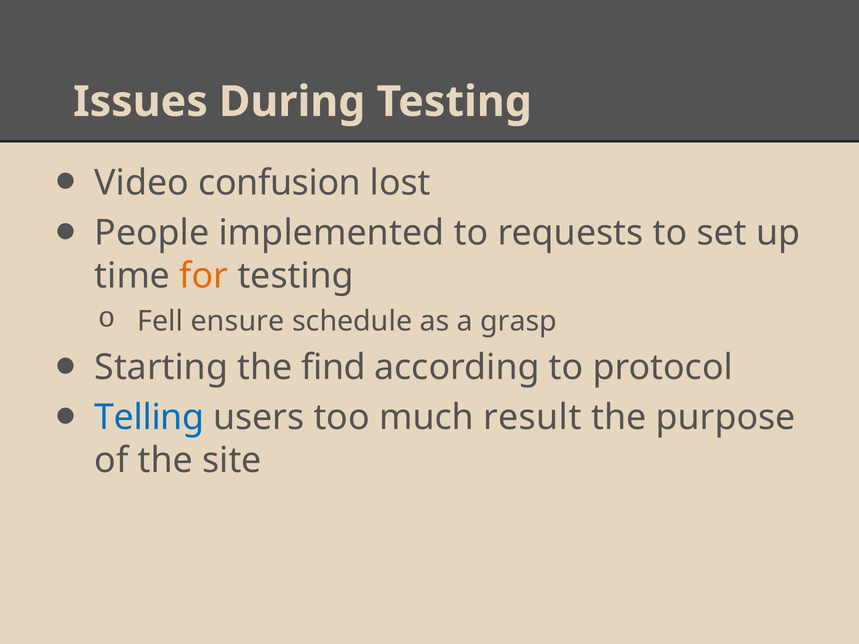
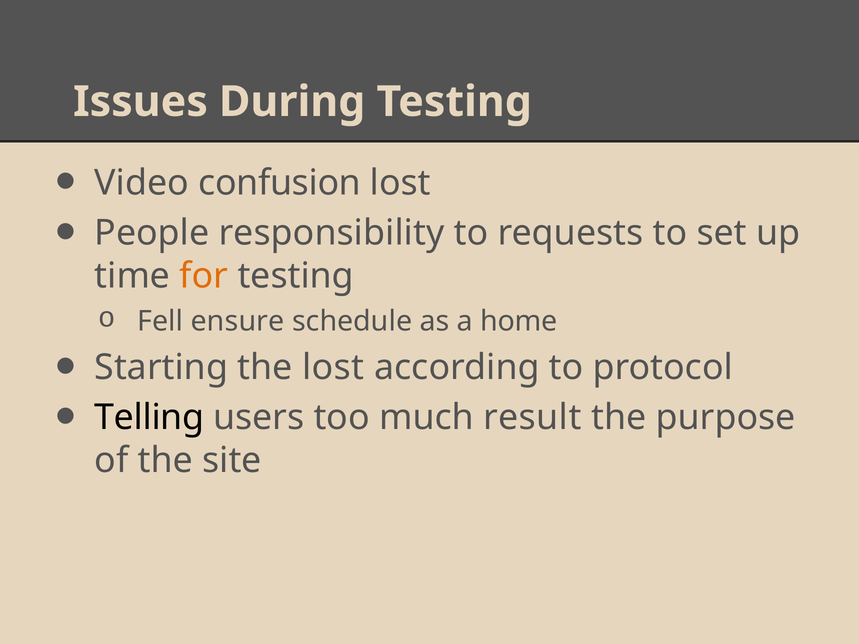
implemented: implemented -> responsibility (332, 233)
grasp: grasp -> home (519, 321)
the find: find -> lost (333, 368)
Telling colour: blue -> black (149, 418)
